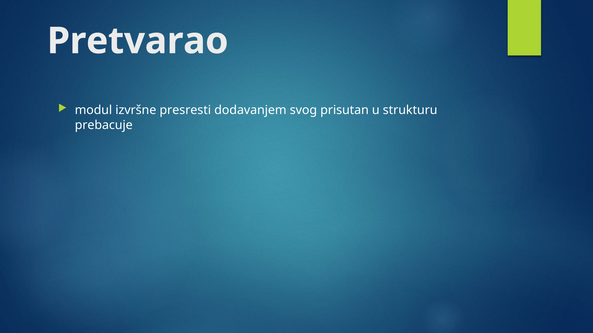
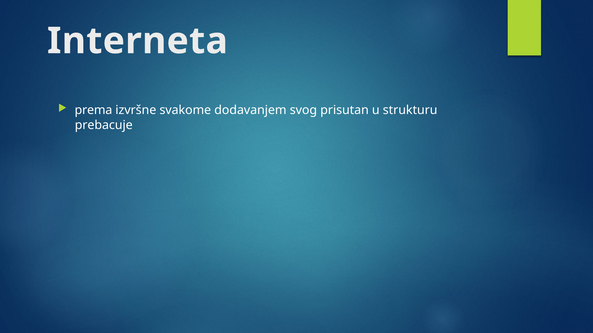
Pretvarao: Pretvarao -> Interneta (137, 41)
modul: modul -> prema (94, 110)
presresti: presresti -> svakome (185, 110)
